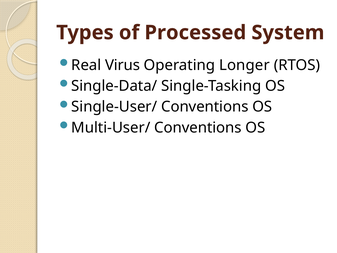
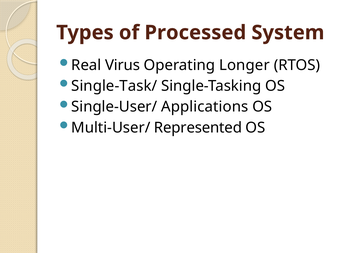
Single-Data/: Single-Data/ -> Single-Task/ (114, 86)
Single-User/ Conventions: Conventions -> Applications (205, 107)
Multi-User/ Conventions: Conventions -> Represented (198, 127)
